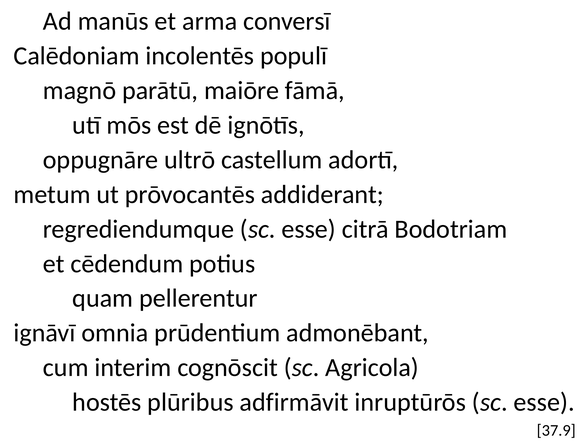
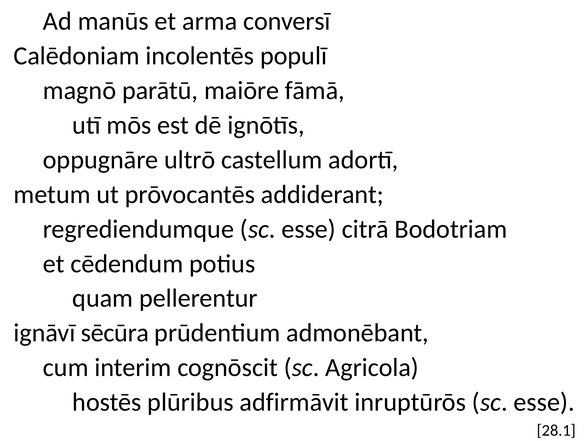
omnia: omnia -> sēcūra (115, 333)
37.9: 37.9 -> 28.1 (556, 430)
